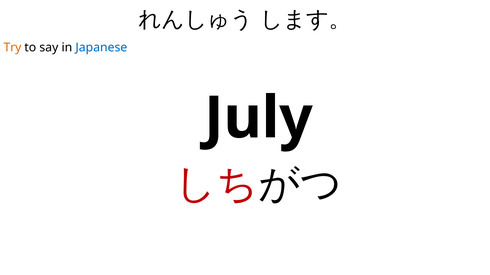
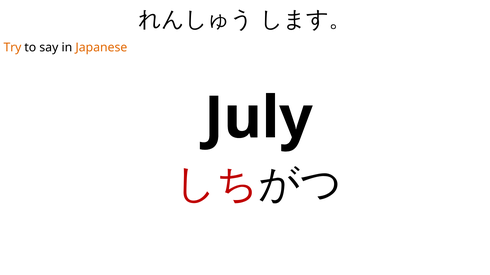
Japanese colour: blue -> orange (101, 48)
